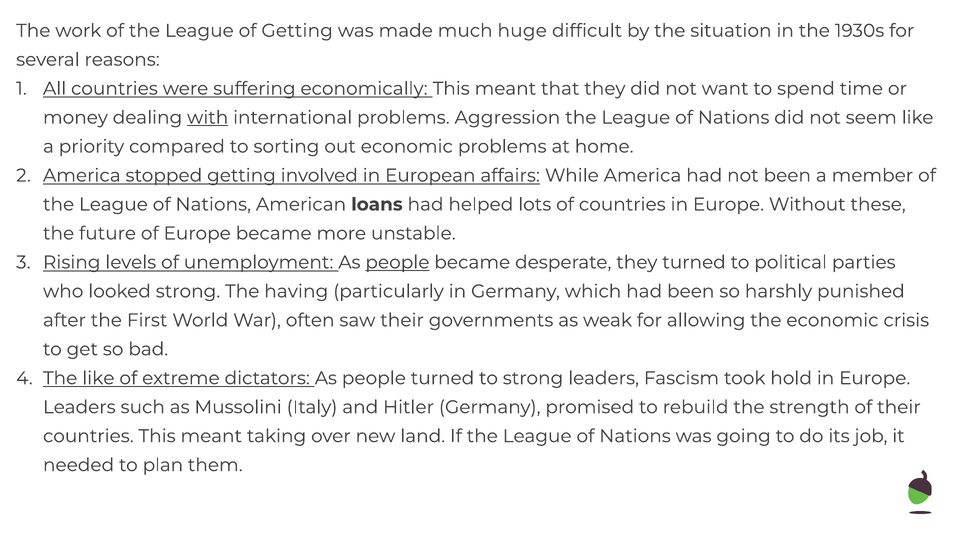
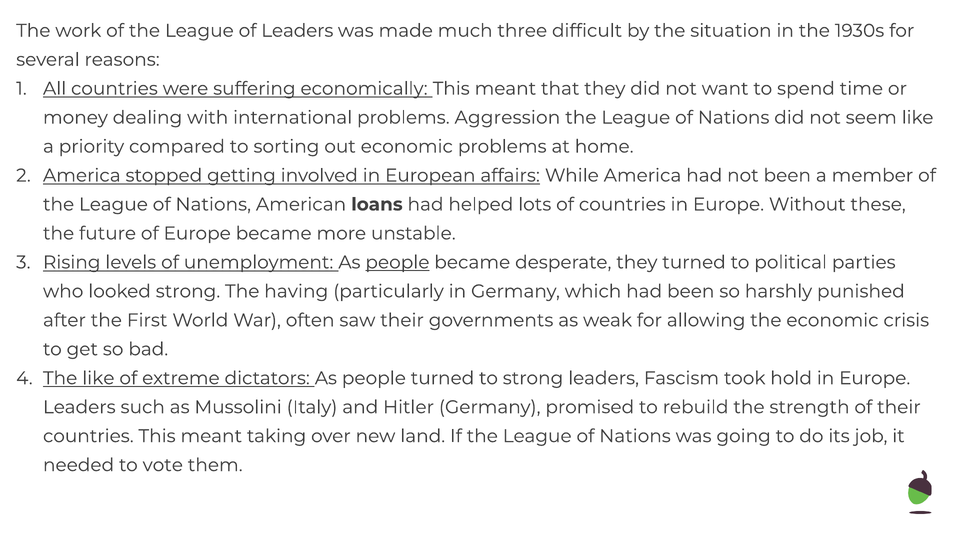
of Getting: Getting -> Leaders (297, 31)
huge: huge -> three (522, 31)
with underline: present -> none (208, 117)
plan: plan -> vote (163, 465)
